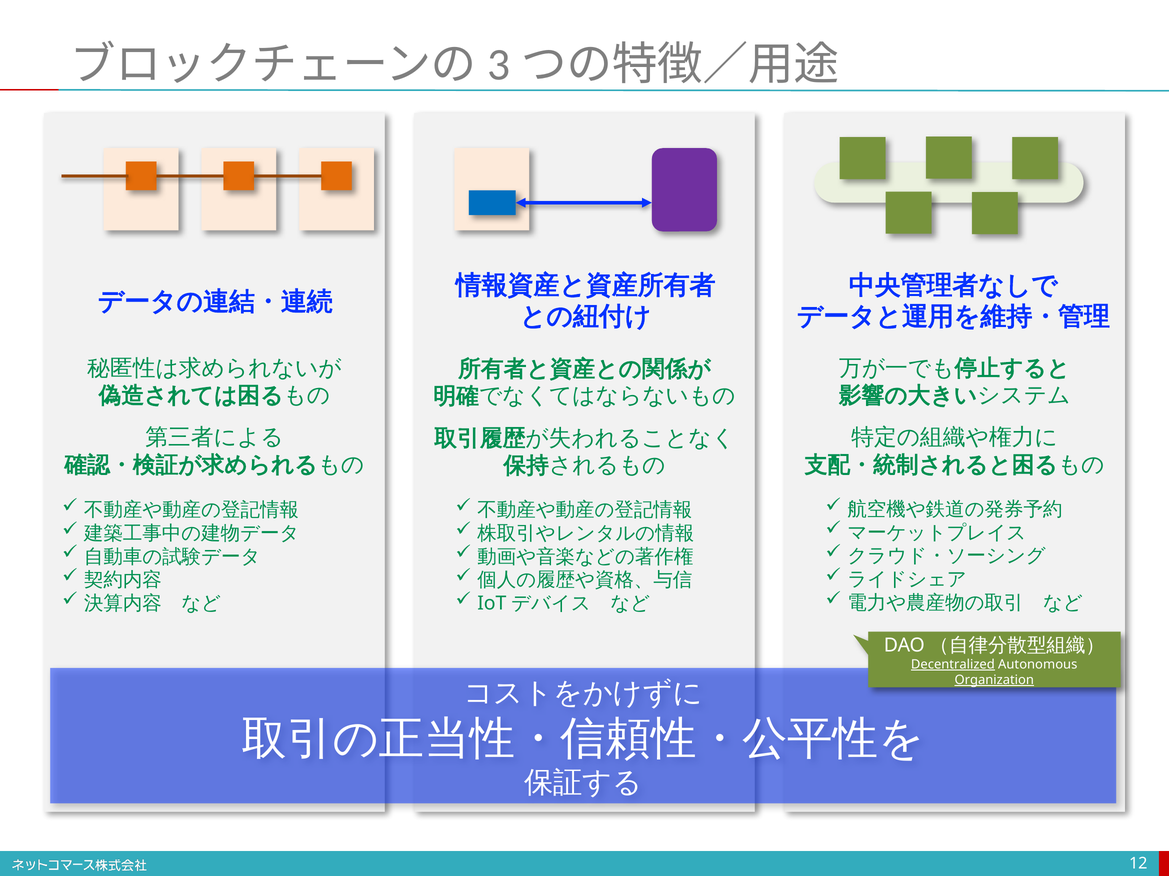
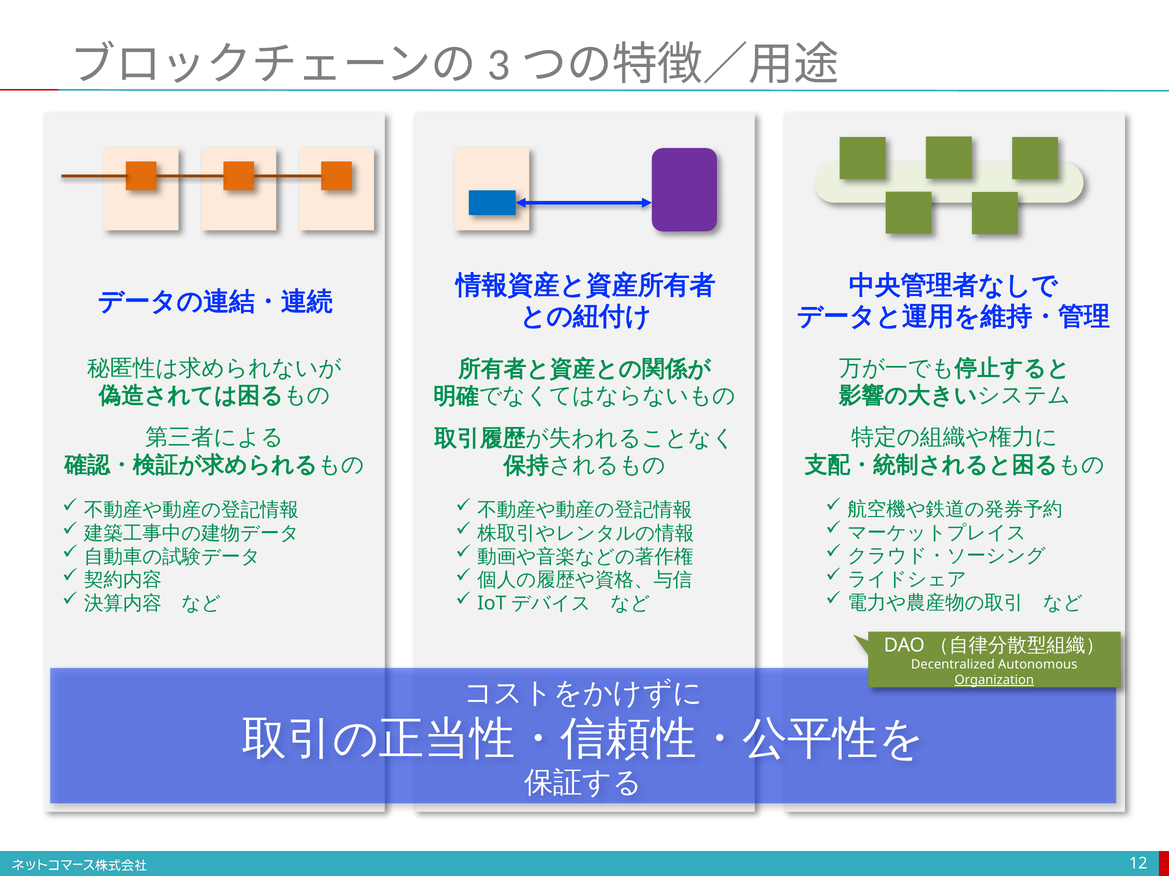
Decentralized underline: present -> none (953, 665)
